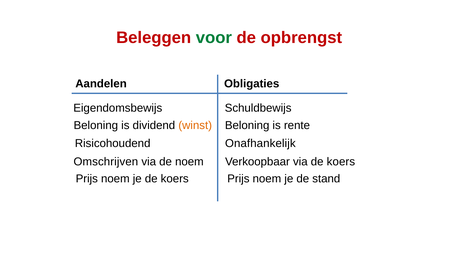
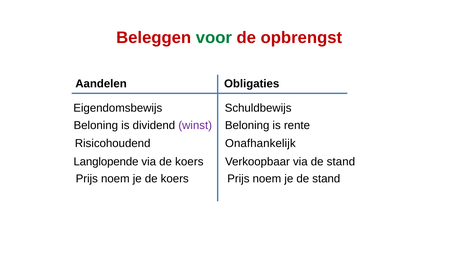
winst colour: orange -> purple (195, 125)
Omschrijven: Omschrijven -> Langlopende (106, 162)
via de noem: noem -> koers (189, 162)
via de koers: koers -> stand (341, 162)
